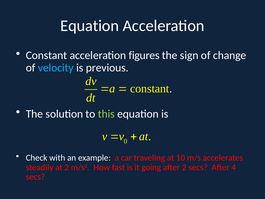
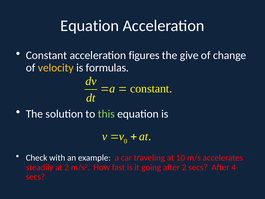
sign: sign -> give (189, 55)
velocity colour: light blue -> yellow (56, 68)
previous: previous -> formulas (107, 68)
